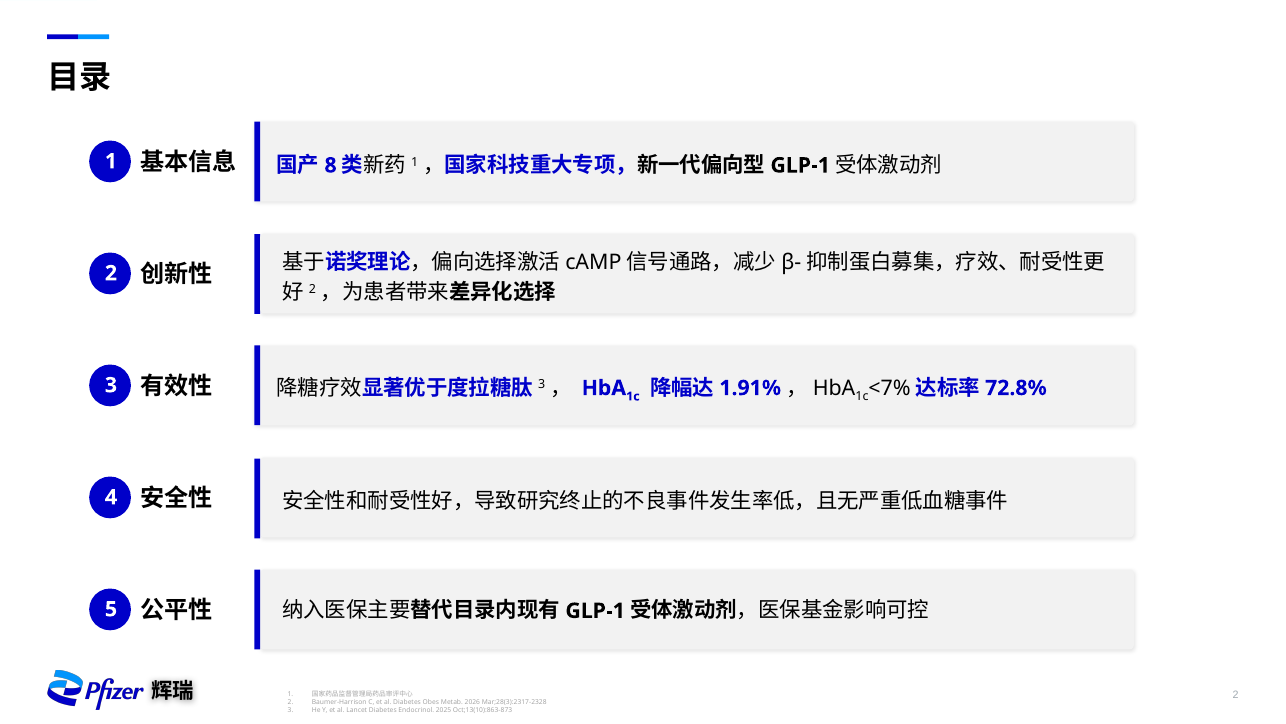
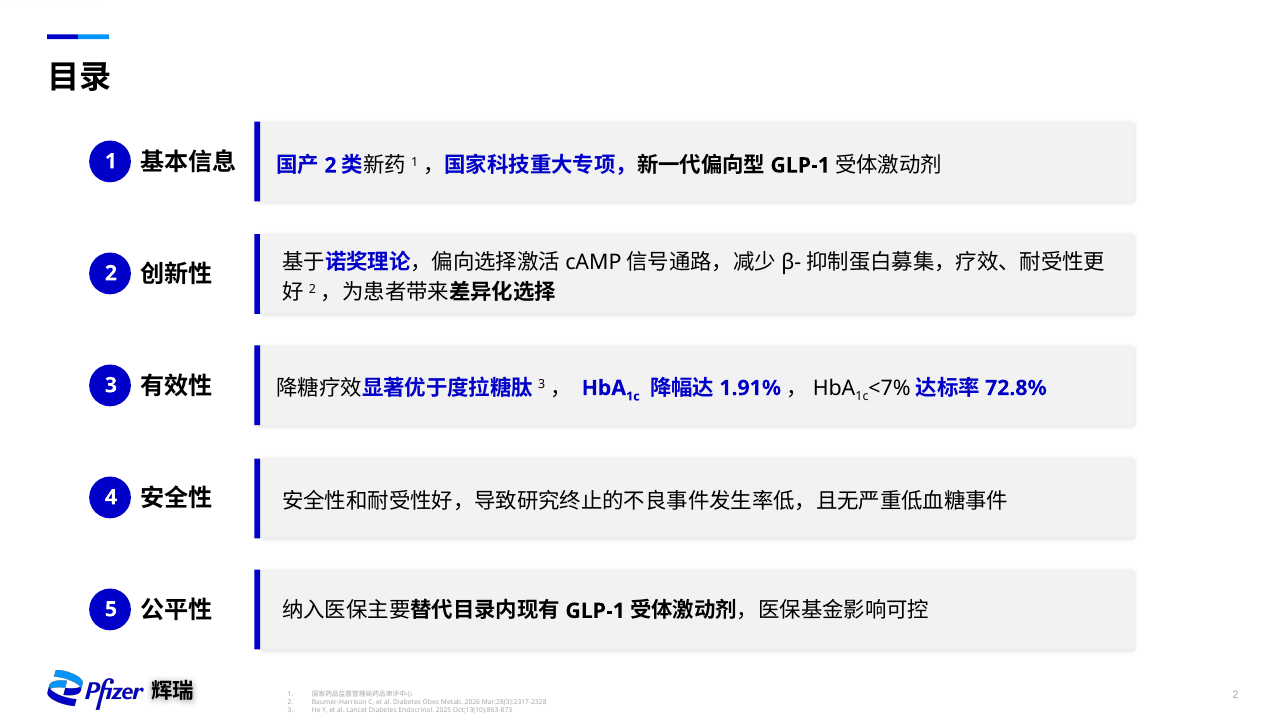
8: 8 -> 2 (331, 165)
